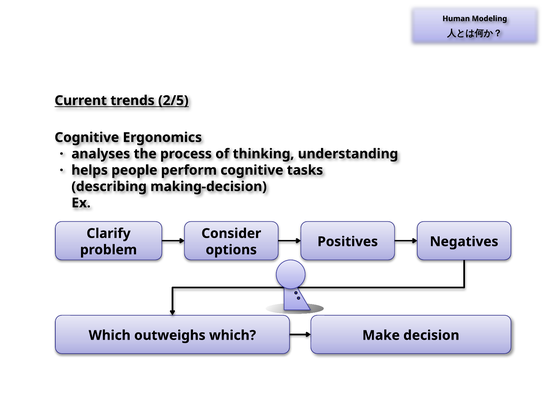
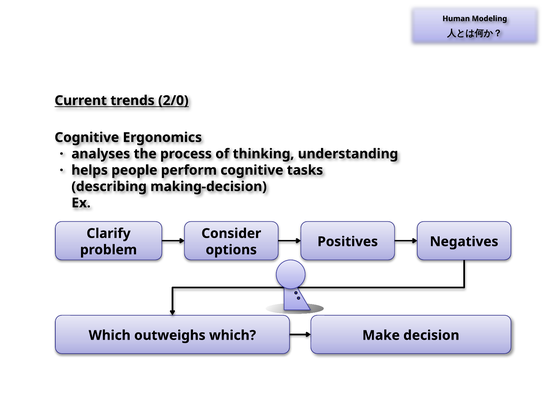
2/5: 2/5 -> 2/0 (173, 100)
